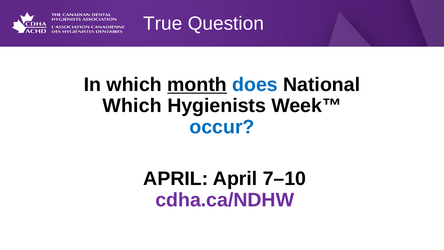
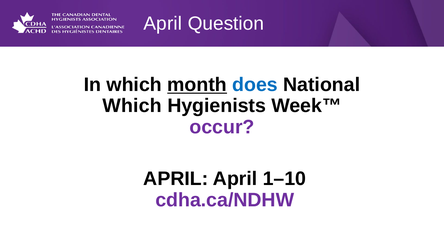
True: True -> April (163, 24)
occur colour: blue -> purple (222, 127)
7–10: 7–10 -> 1–10 (284, 179)
